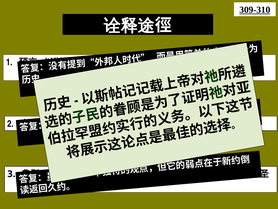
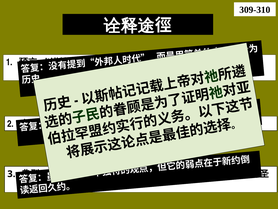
309-310 underline: present -> none (255, 10)
